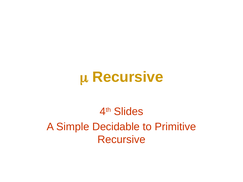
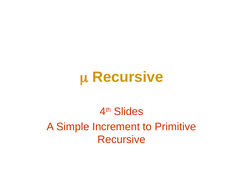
Decidable: Decidable -> Increment (116, 127)
